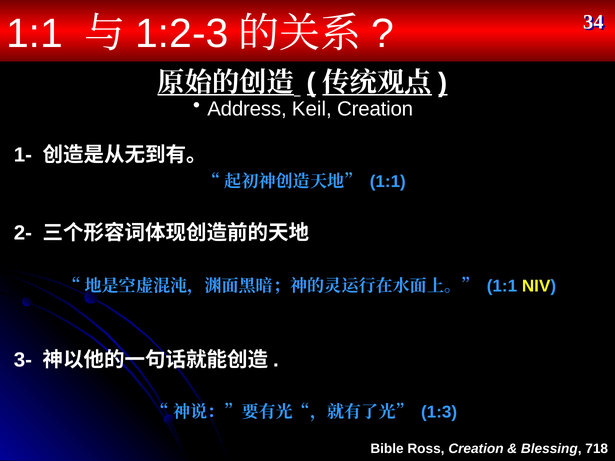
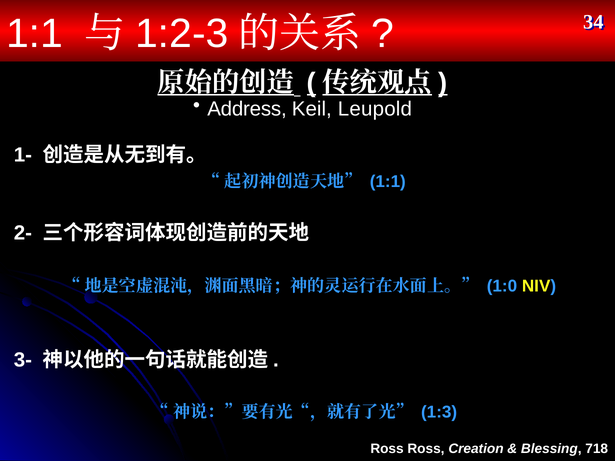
Keil Creation: Creation -> Leupold (375, 109)
1:1: 1:1 -> 1:0 (502, 286)
Bible: Bible -> Ross (387, 449)
